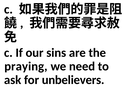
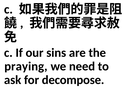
unbelievers: unbelievers -> decompose (73, 80)
